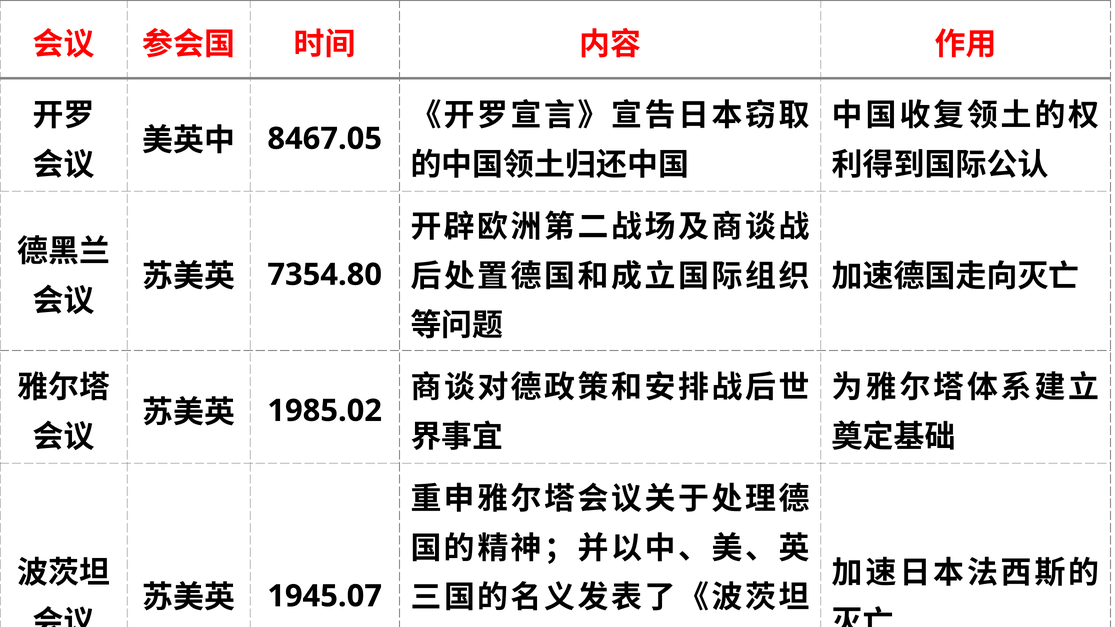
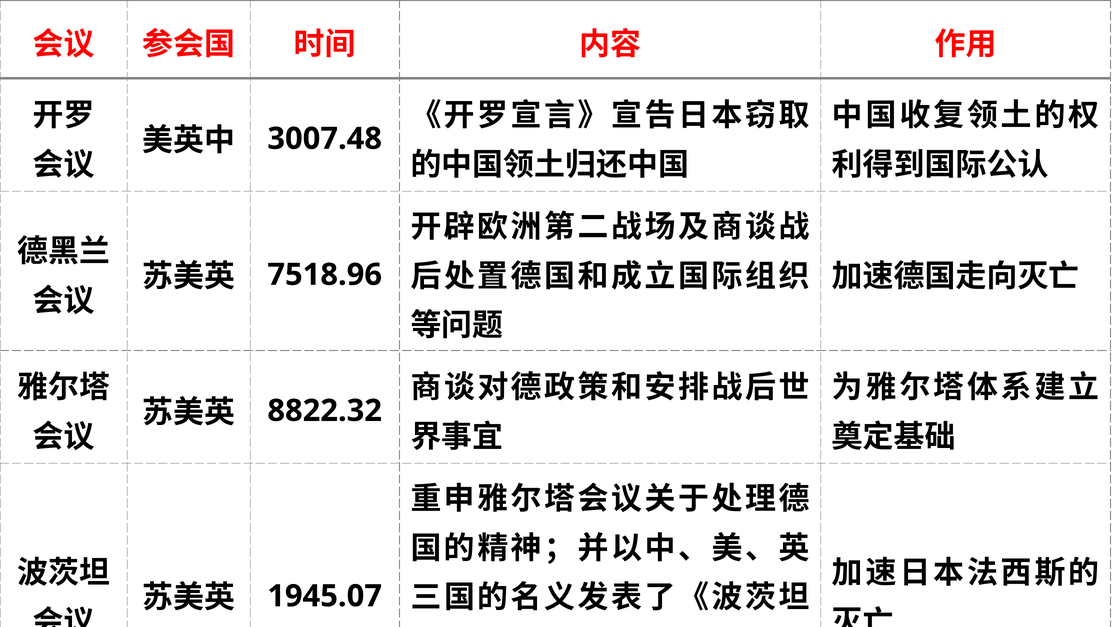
8467.05: 8467.05 -> 3007.48 (325, 139)
7354.80: 7354.80 -> 7518.96 (325, 275)
1985.02: 1985.02 -> 8822.32 (325, 411)
